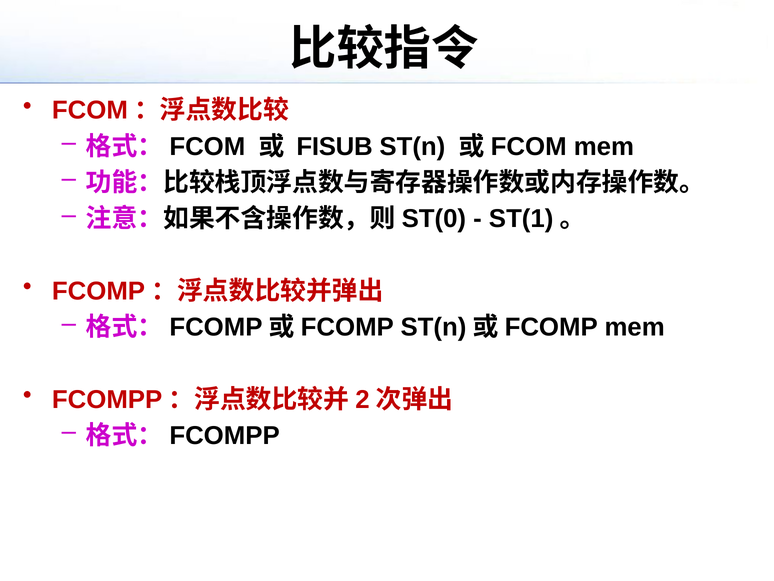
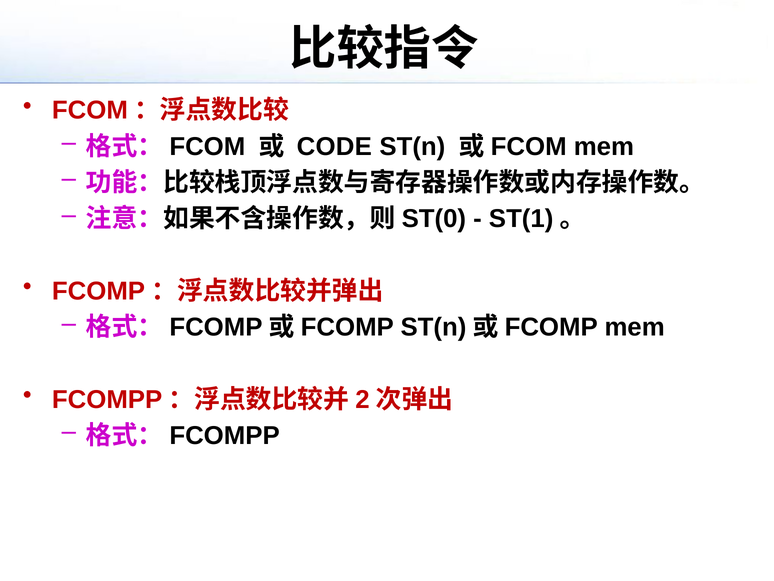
FISUB: FISUB -> CODE (334, 146)
